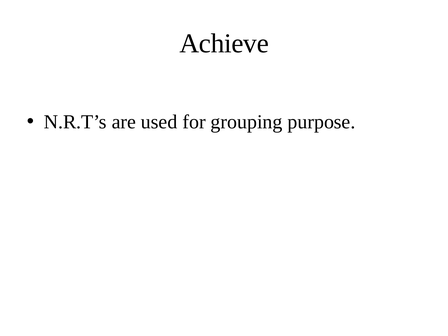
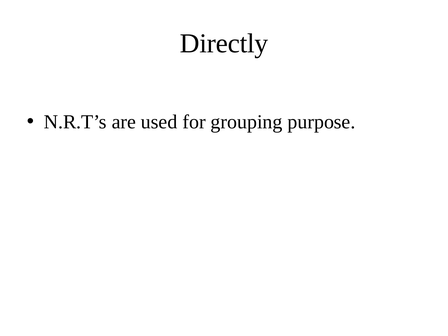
Achieve: Achieve -> Directly (224, 43)
